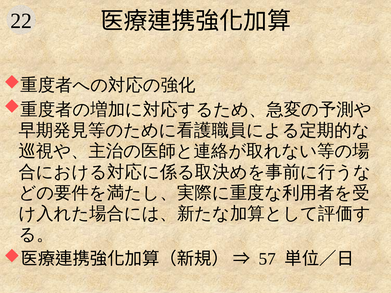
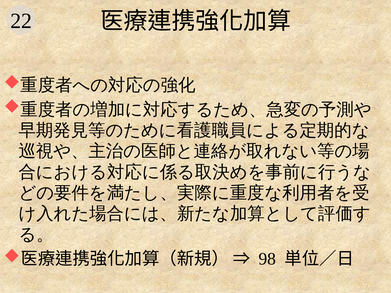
57: 57 -> 98 (267, 259)
